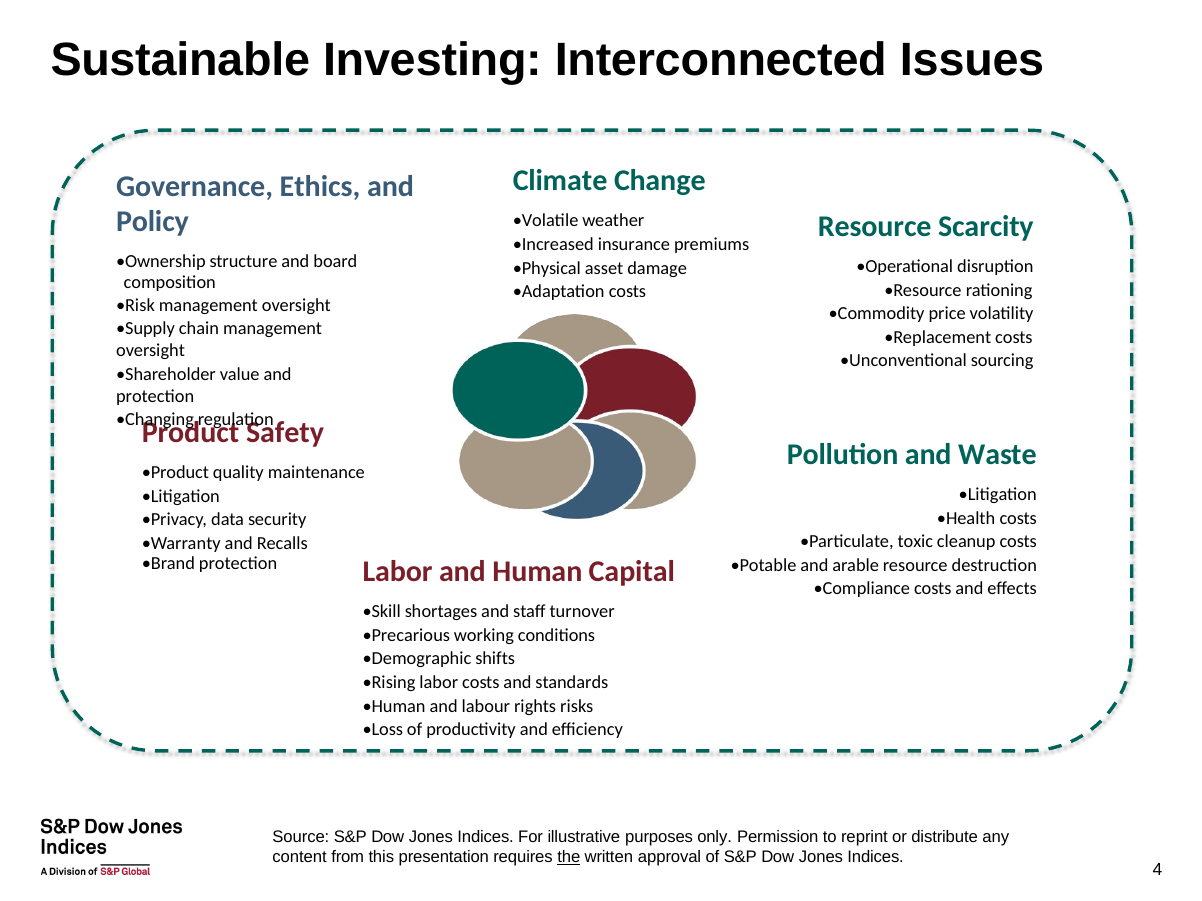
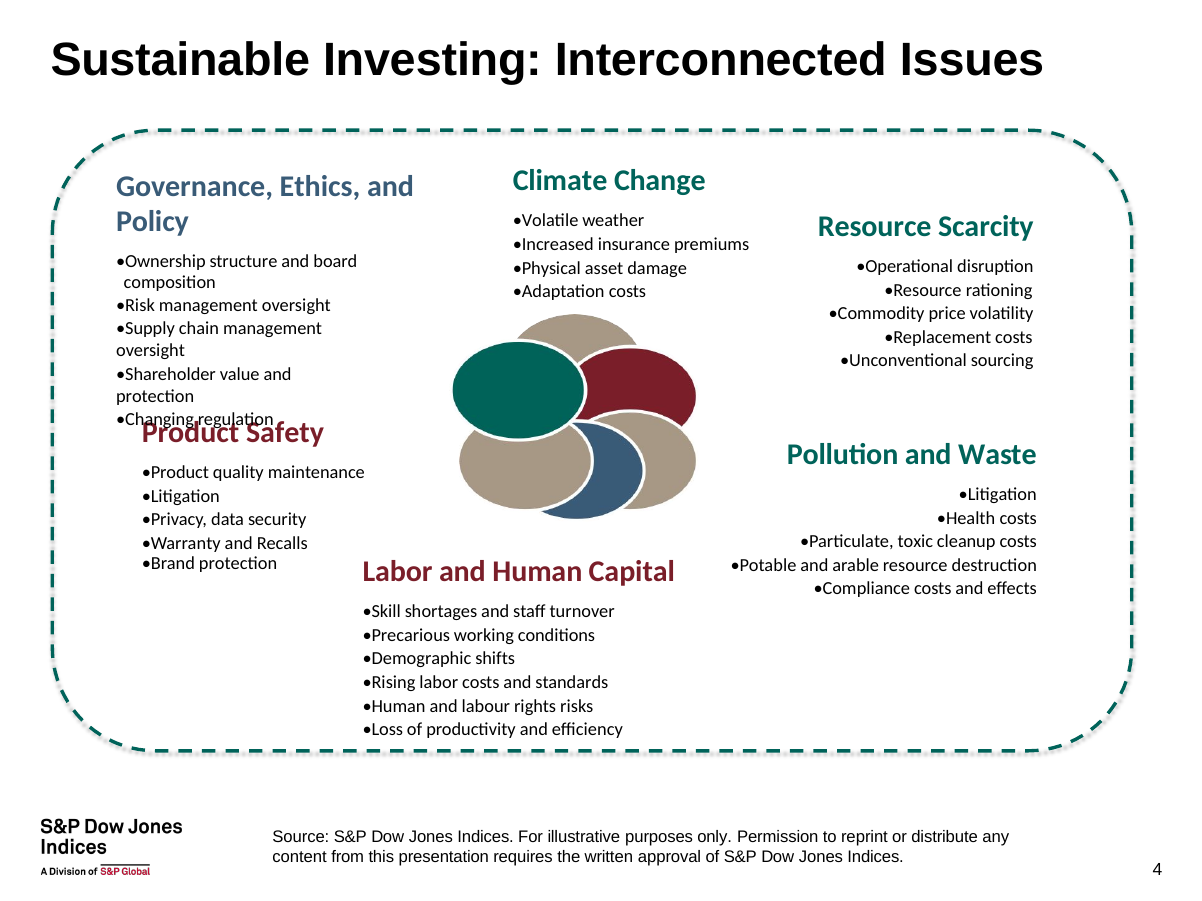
the underline: present -> none (569, 857)
